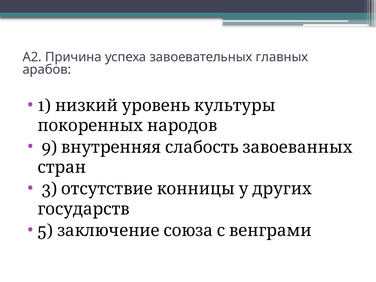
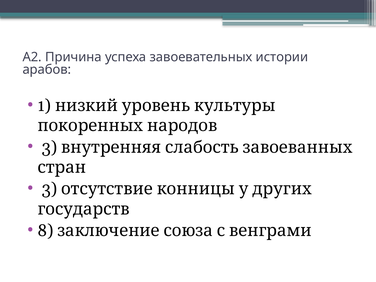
главных: главных -> истории (282, 57)
9: 9 -> 3 (49, 147)
5: 5 -> 8 (45, 231)
